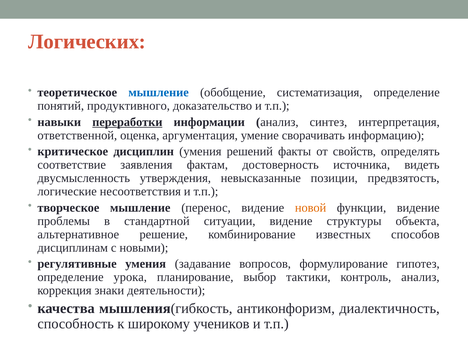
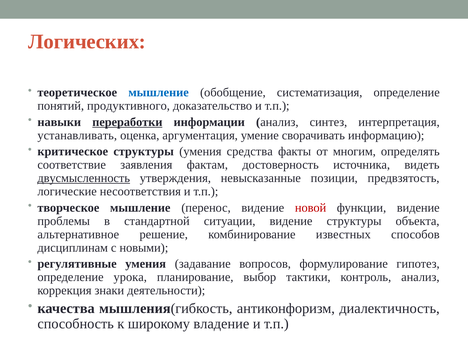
ответственной: ответственной -> устанавливать (77, 135)
критическое дисциплин: дисциплин -> структуры (144, 151)
решений: решений -> средства (250, 151)
свойств: свойств -> многим (354, 151)
двусмысленность underline: none -> present (84, 178)
новой colour: orange -> red (311, 208)
учеников: учеников -> владение (221, 324)
